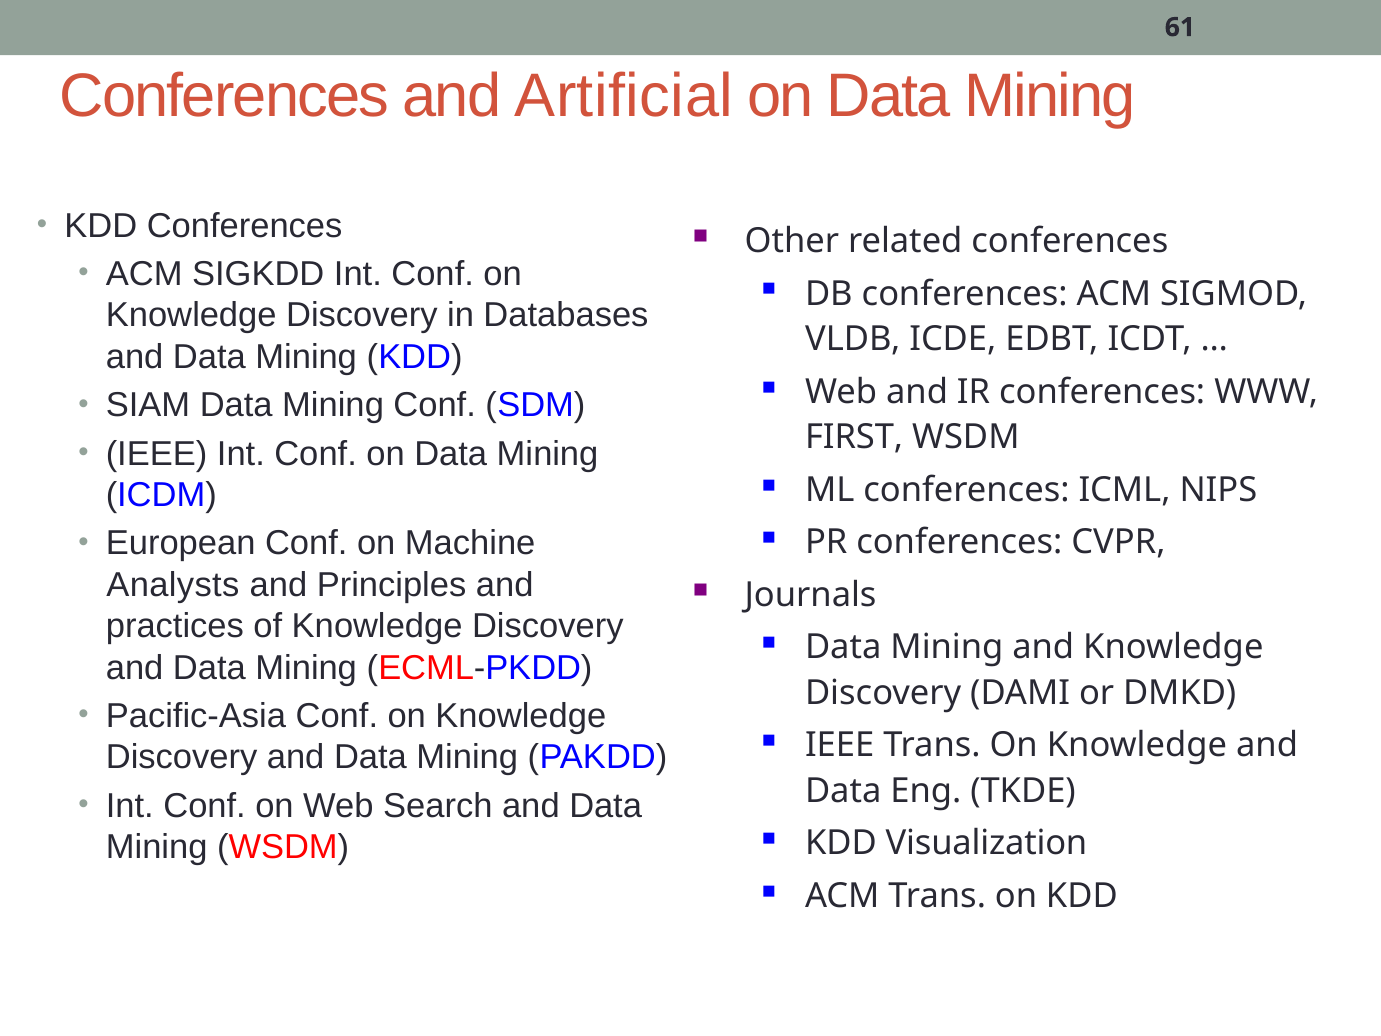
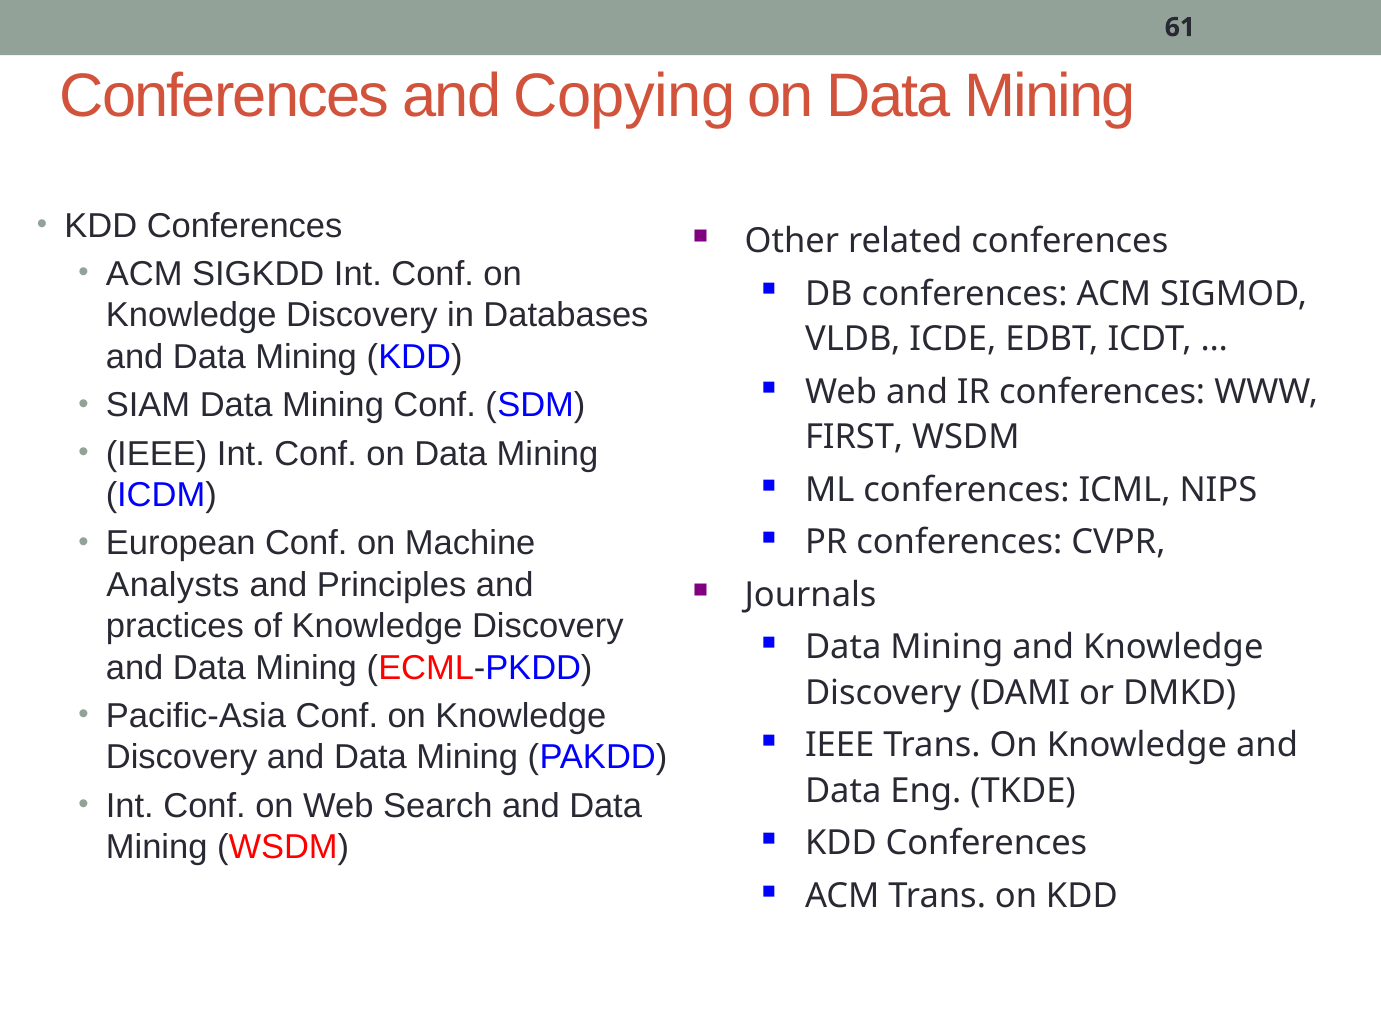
Artificial: Artificial -> Copying (624, 96)
Visualization: Visualization -> Conferences (986, 843)
